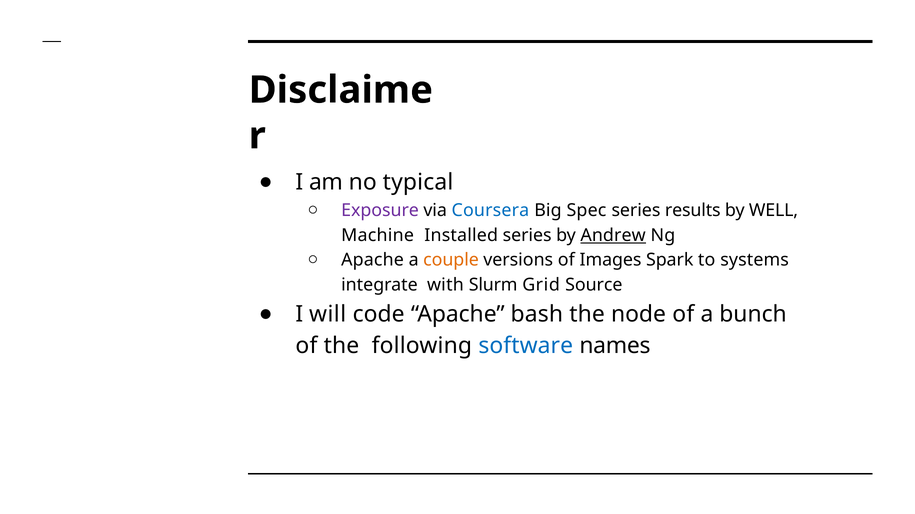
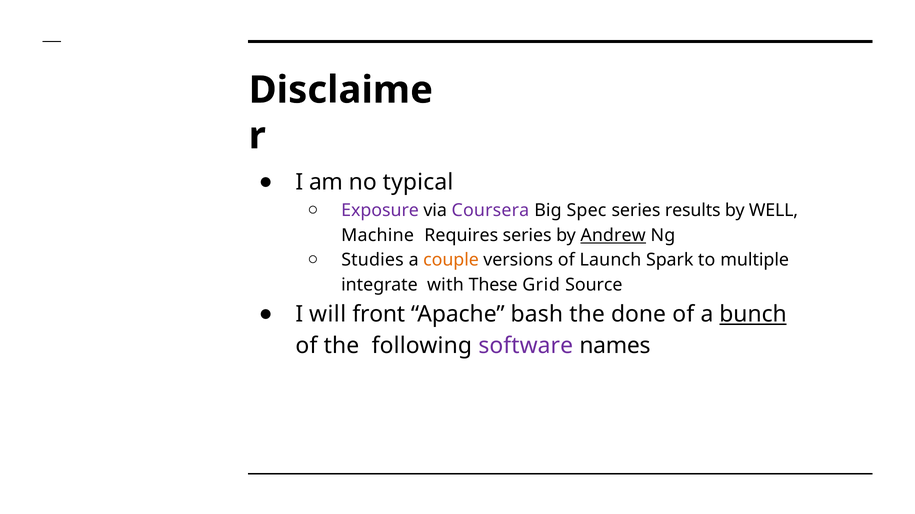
Coursera colour: blue -> purple (490, 211)
Installed: Installed -> Requires (461, 236)
Apache: Apache -> Studies (373, 260)
Images: Images -> Launch (610, 260)
systems: systems -> multiple (755, 260)
Slurm: Slurm -> These (493, 285)
code: code -> front (379, 315)
node: node -> done (638, 315)
bunch underline: none -> present (753, 315)
software colour: blue -> purple (526, 346)
